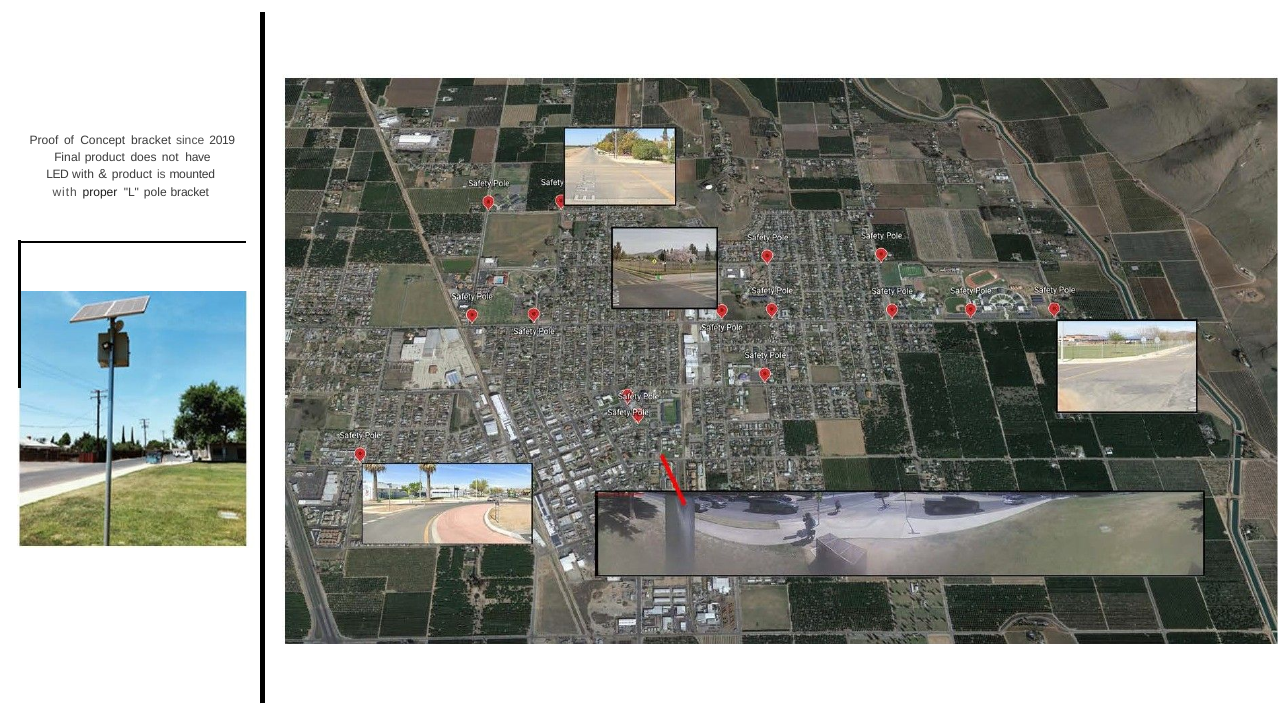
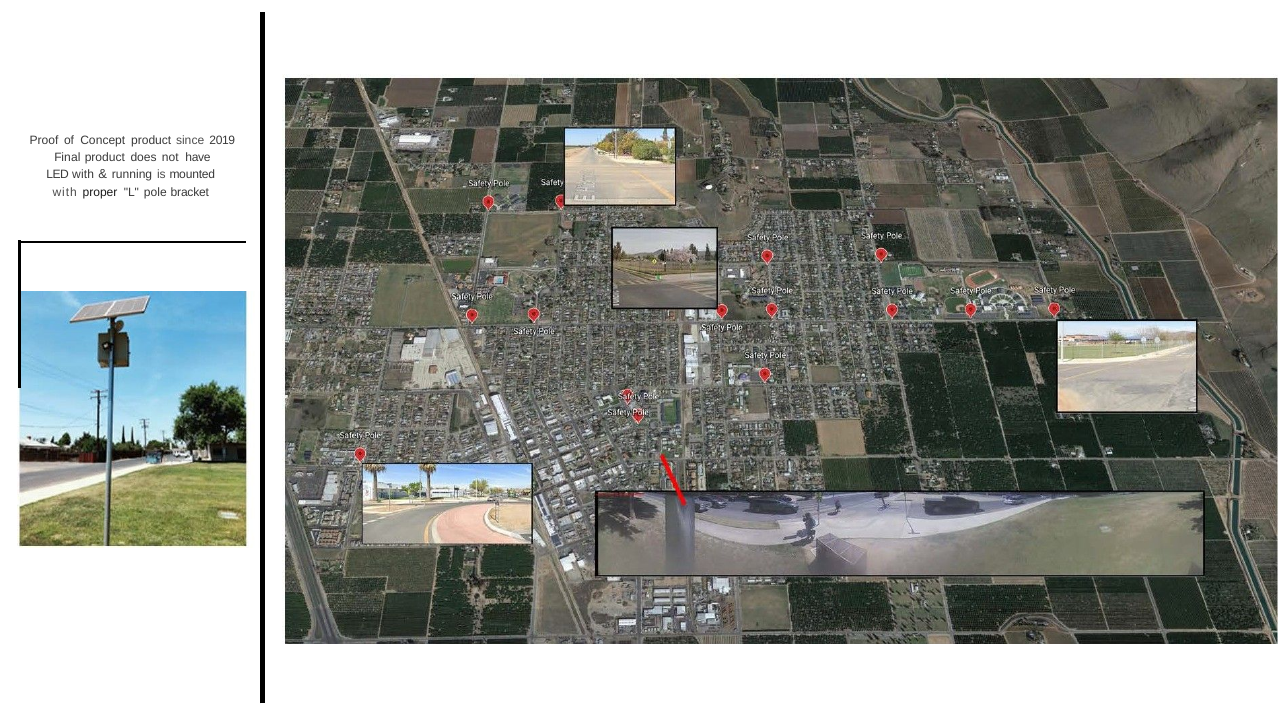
Concept bracket: bracket -> product (151, 141)
product: product -> running (132, 175)
